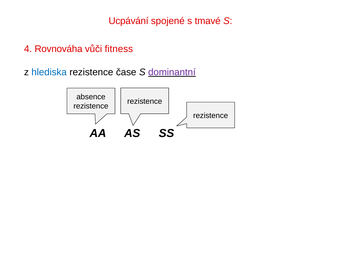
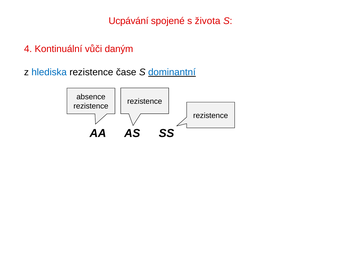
tmavé: tmavé -> života (208, 21)
Rovnováha: Rovnováha -> Kontinuální (58, 49)
fitness: fitness -> daným (119, 49)
dominantní colour: purple -> blue (172, 72)
